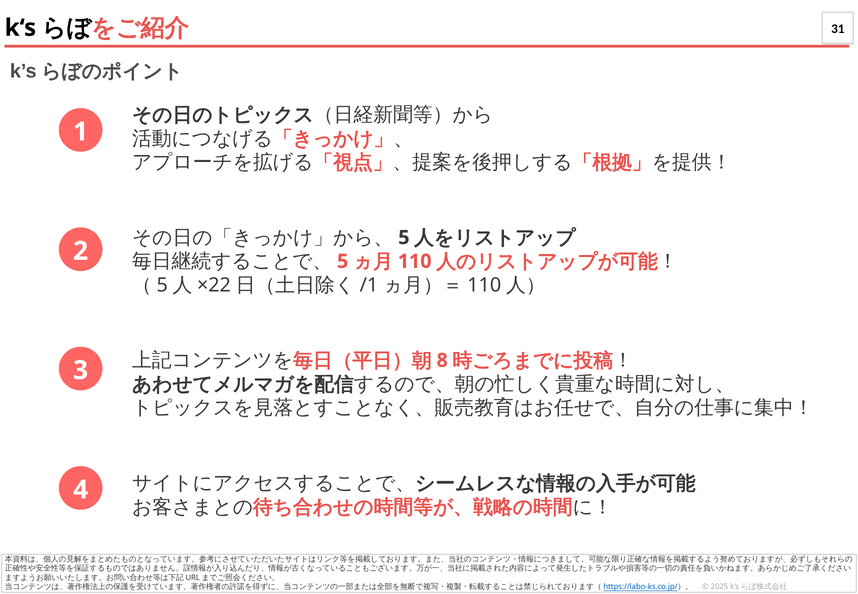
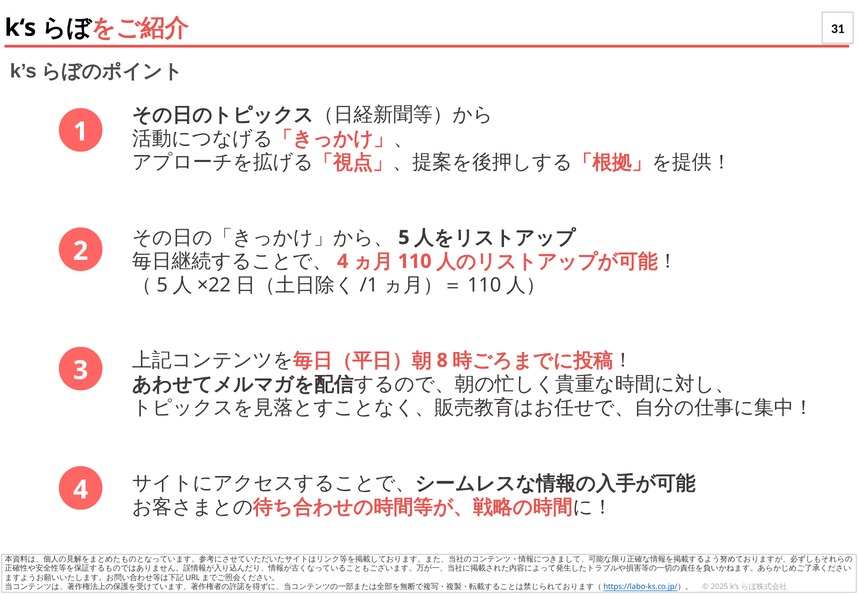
5: 5 -> 4 (343, 261)
